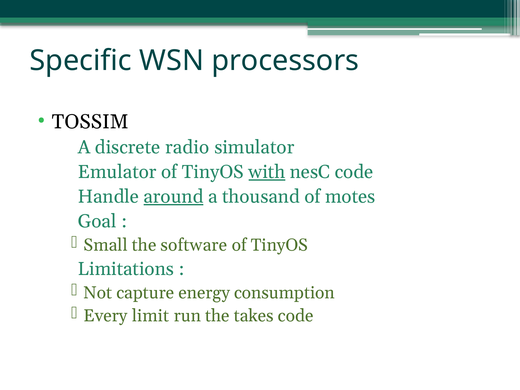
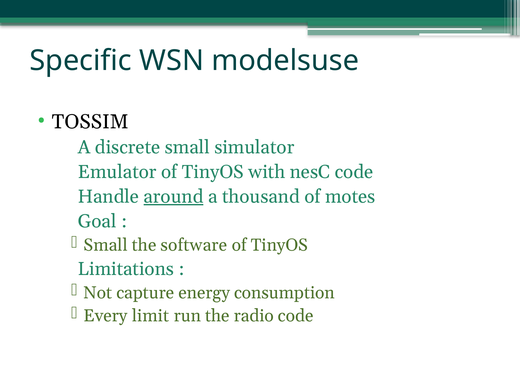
processors: processors -> modelsuse (285, 61)
discrete radio: radio -> small (187, 147)
with underline: present -> none (267, 172)
takes: takes -> radio (254, 316)
